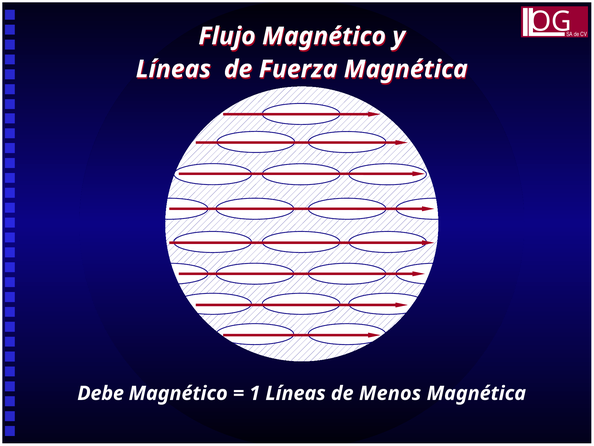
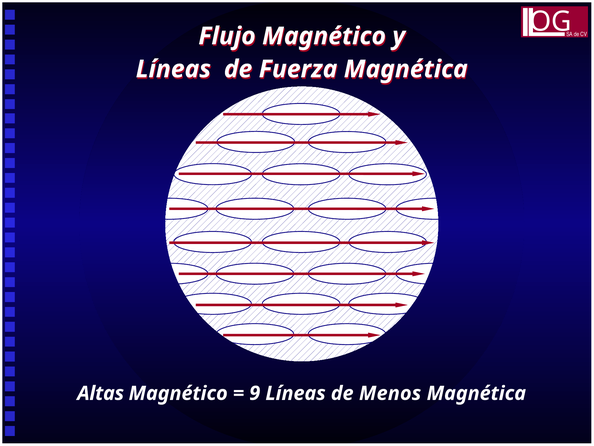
Debe: Debe -> Altas (101, 393)
1: 1 -> 9 (255, 393)
